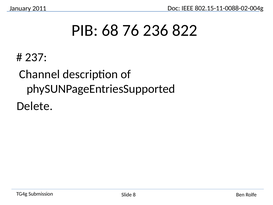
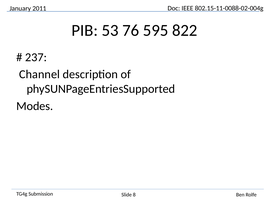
68: 68 -> 53 (110, 30)
236: 236 -> 595 (156, 30)
Delete: Delete -> Modes (35, 106)
